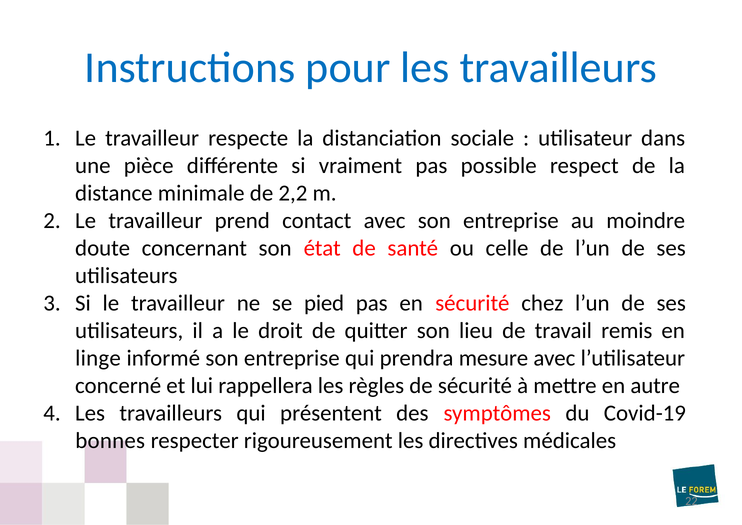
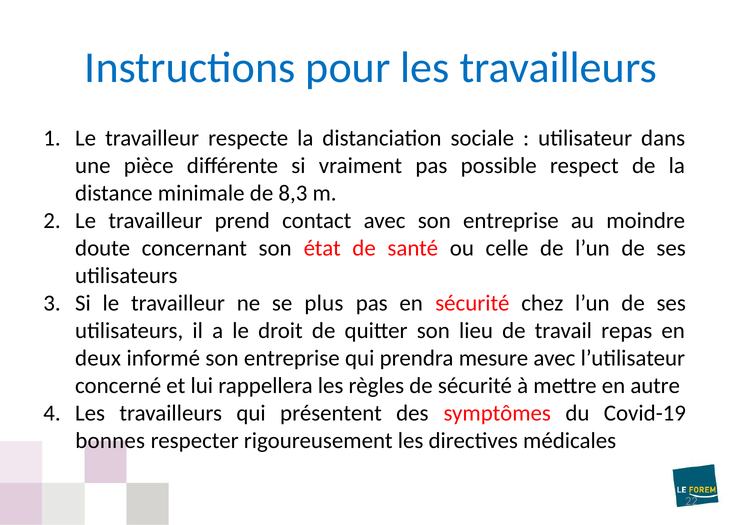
2,2: 2,2 -> 8,3 (293, 193)
pied: pied -> plus (324, 303)
remis: remis -> repas (627, 331)
linge: linge -> deux (98, 358)
